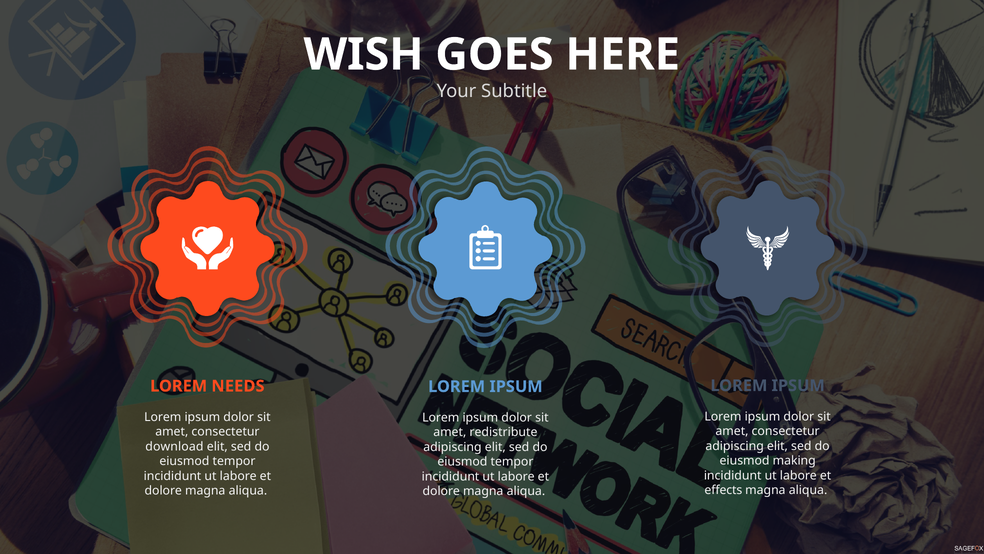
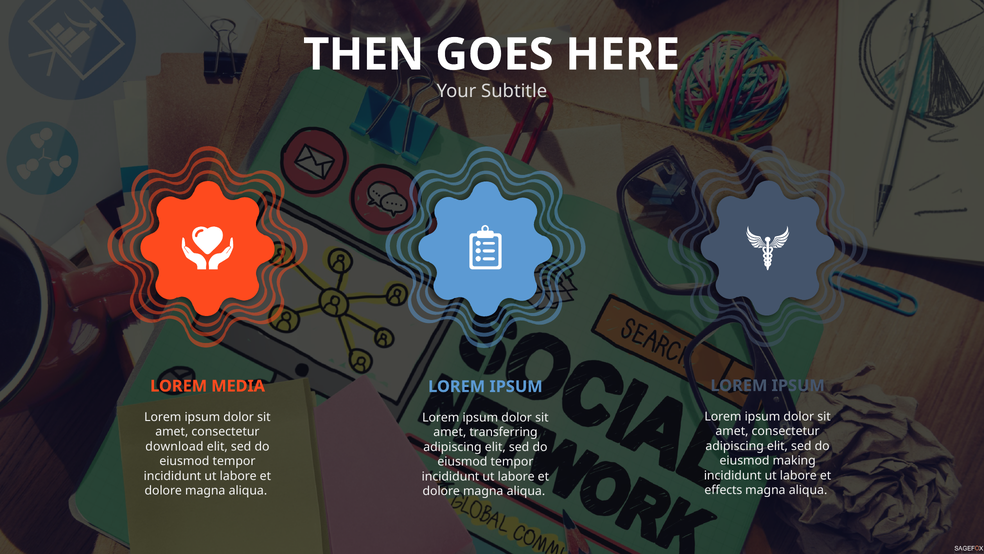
WISH: WISH -> THEN (364, 55)
NEEDS: NEEDS -> MEDIA (238, 386)
redistribute: redistribute -> transferring (504, 432)
